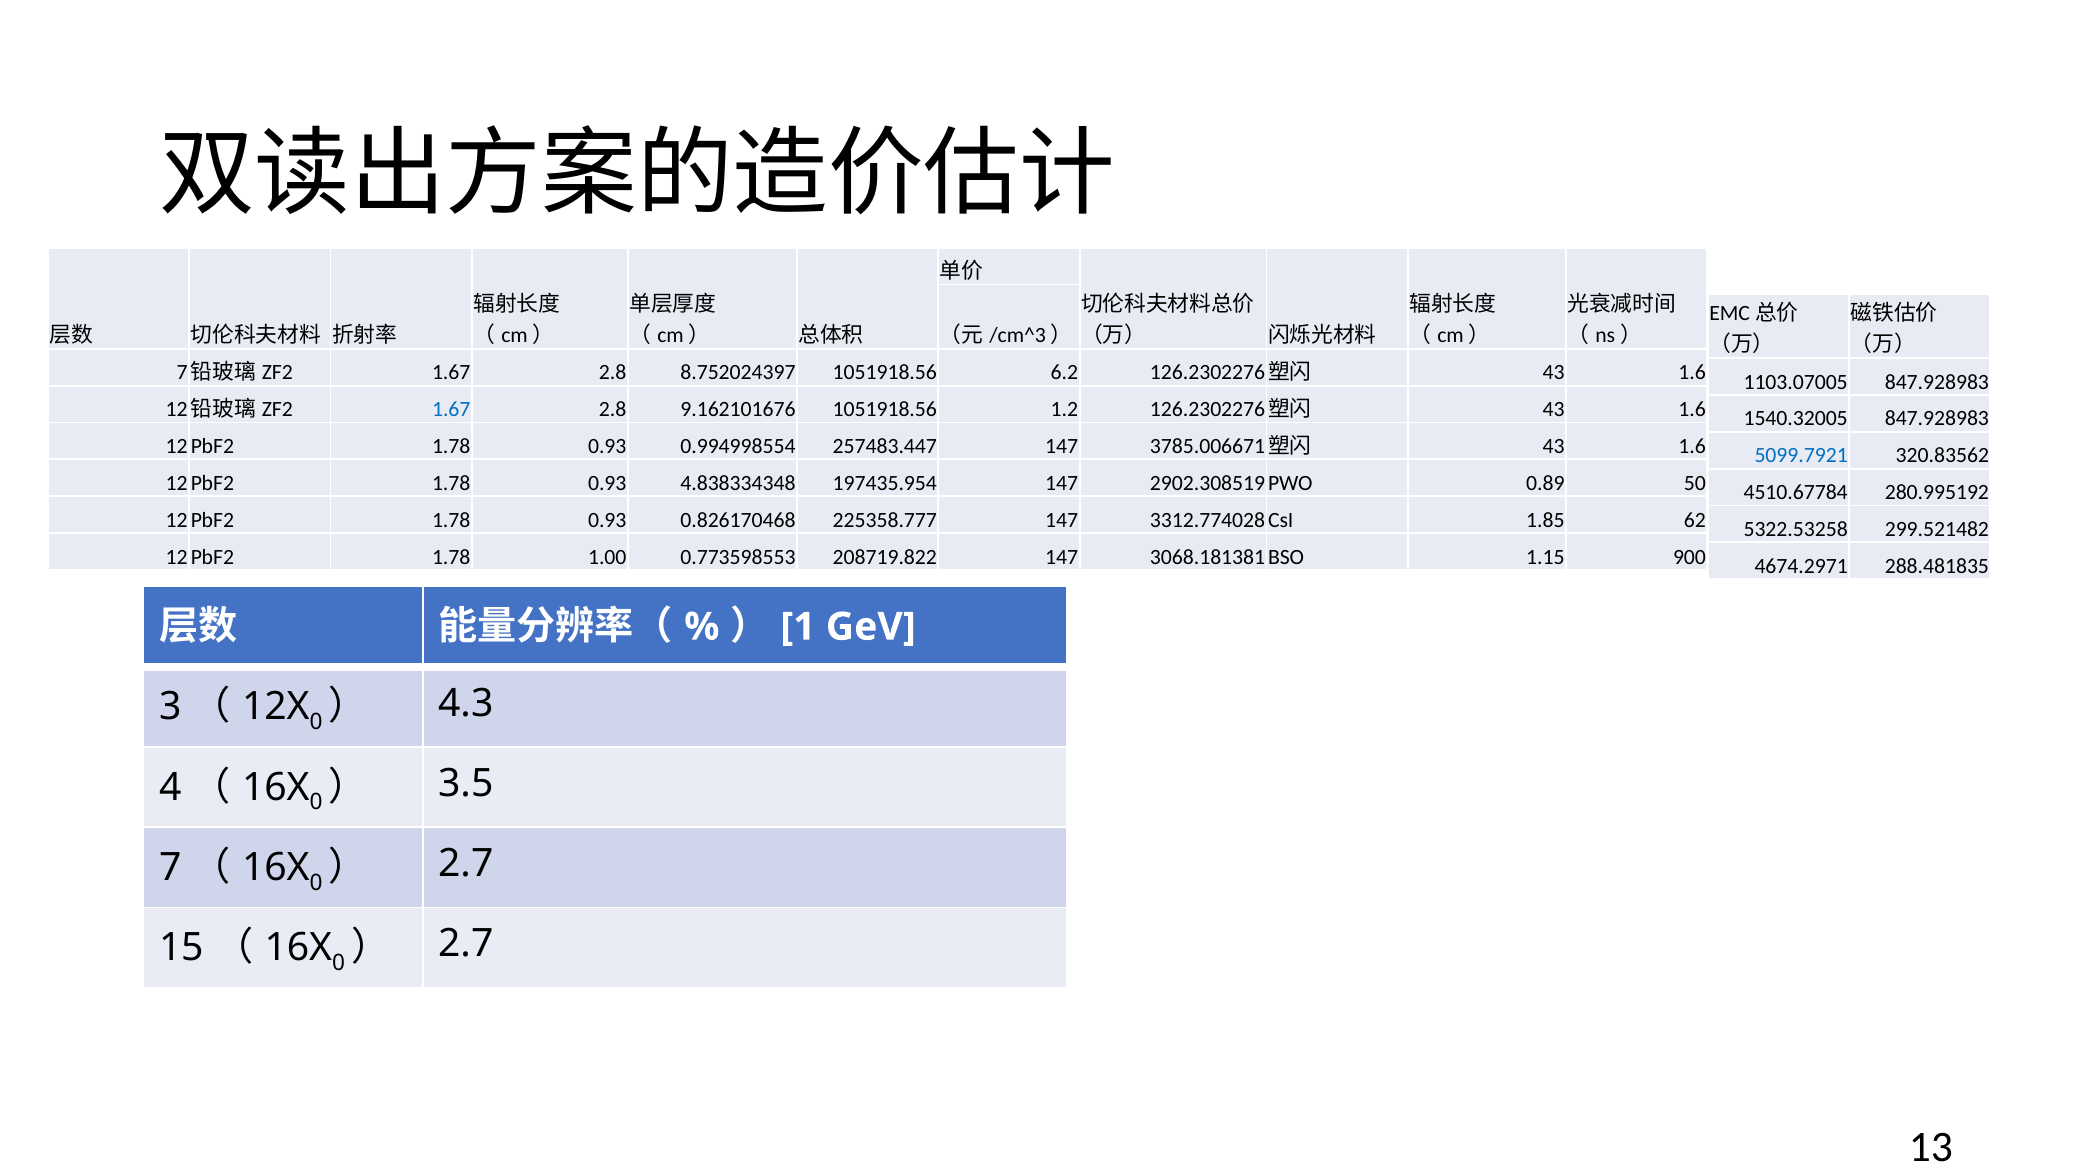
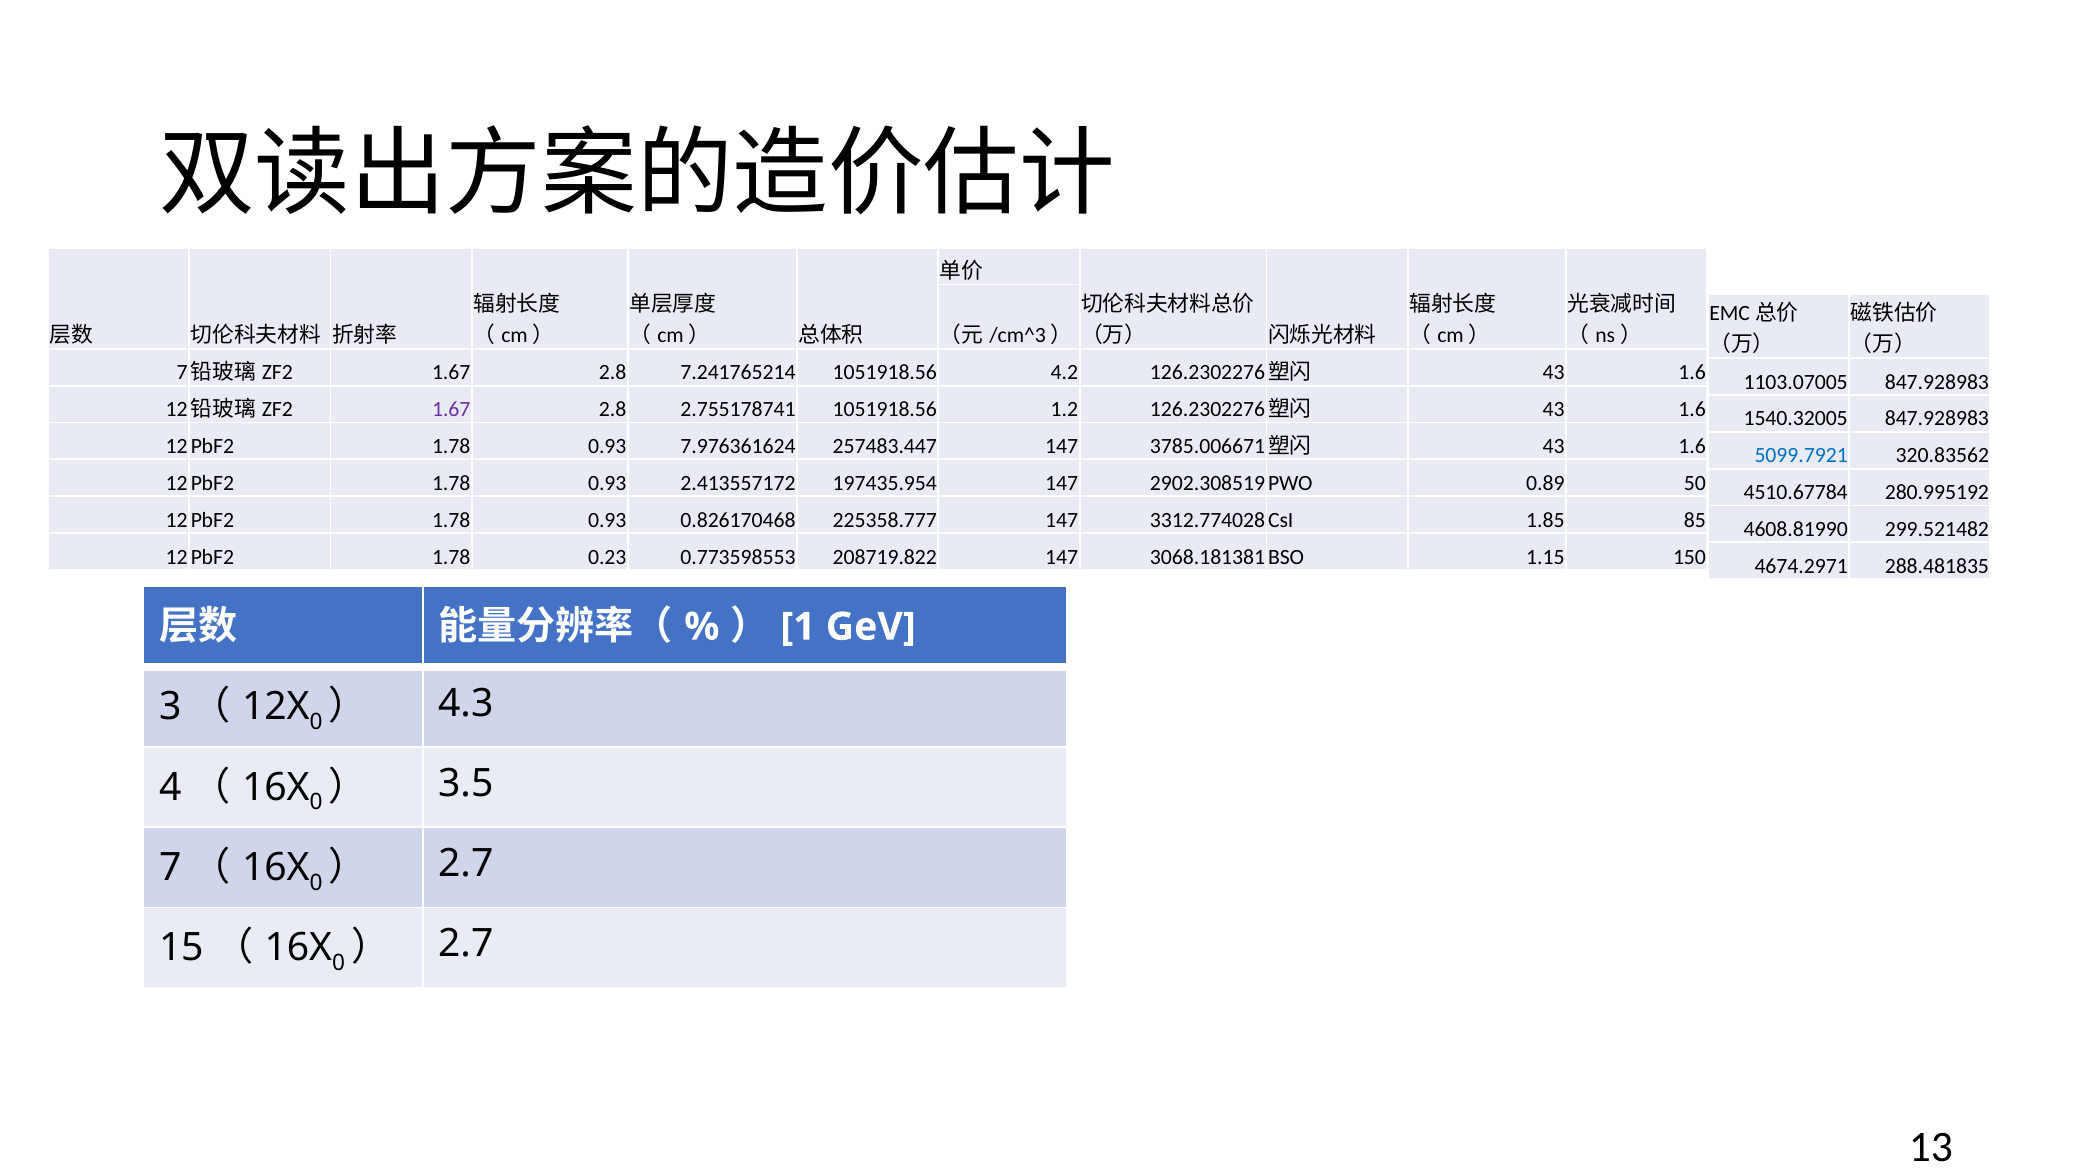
8.752024397: 8.752024397 -> 7.241765214 (738, 373)
6.2: 6.2 -> 4.2 (1064, 373)
1.67 colour: blue -> purple (451, 410)
9.162101676: 9.162101676 -> 2.755178741 (738, 410)
0.994998554: 0.994998554 -> 7.976361624 (738, 447)
4.838334348: 4.838334348 -> 2.413557172 (738, 483)
62: 62 -> 85 (1695, 520)
5322.53258: 5322.53258 -> 4608.81990 (1796, 530)
1.00: 1.00 -> 0.23 (607, 557)
900: 900 -> 150 (1689, 557)
